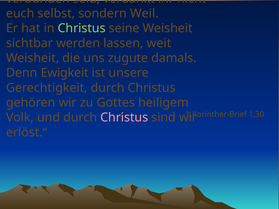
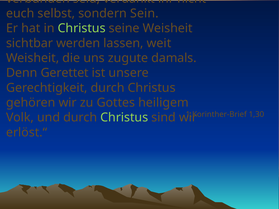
Weil: Weil -> Sein (144, 13)
Ewigkeit: Ewigkeit -> Gerettet (65, 73)
Christus colour: pink -> light green (124, 118)
